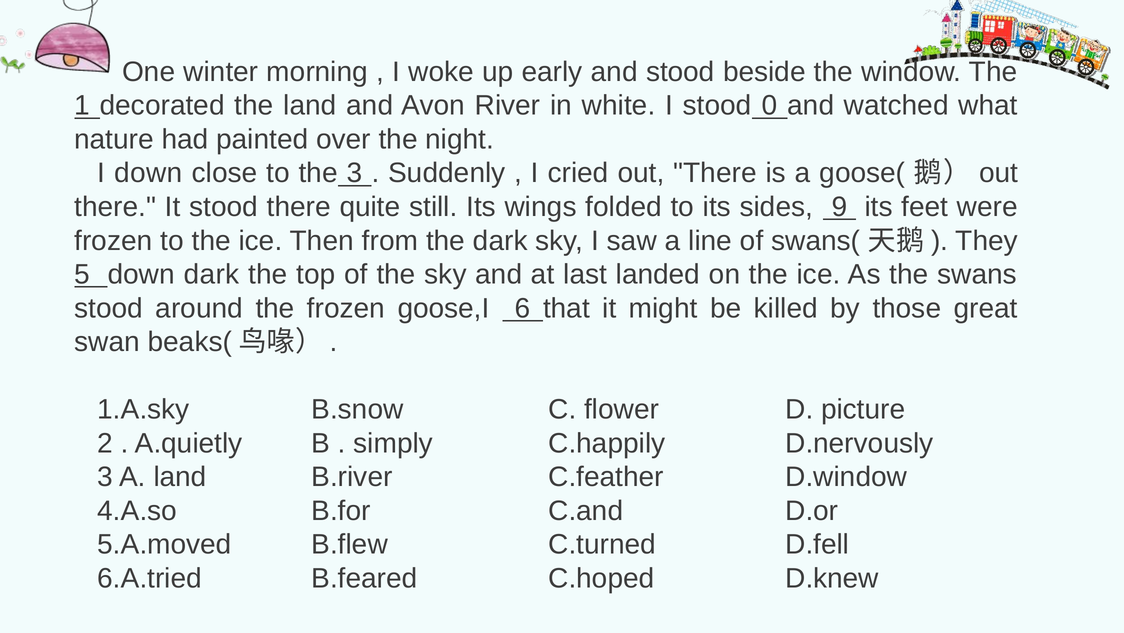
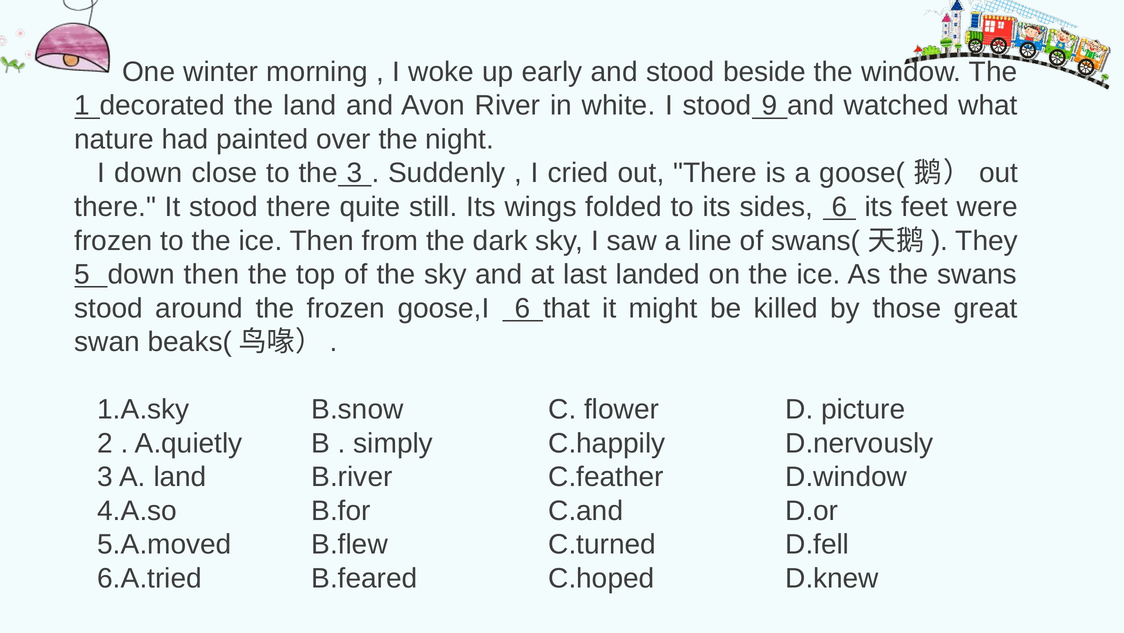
0: 0 -> 9 (770, 106)
sides 9: 9 -> 6 (839, 207)
down dark: dark -> then (212, 274)
